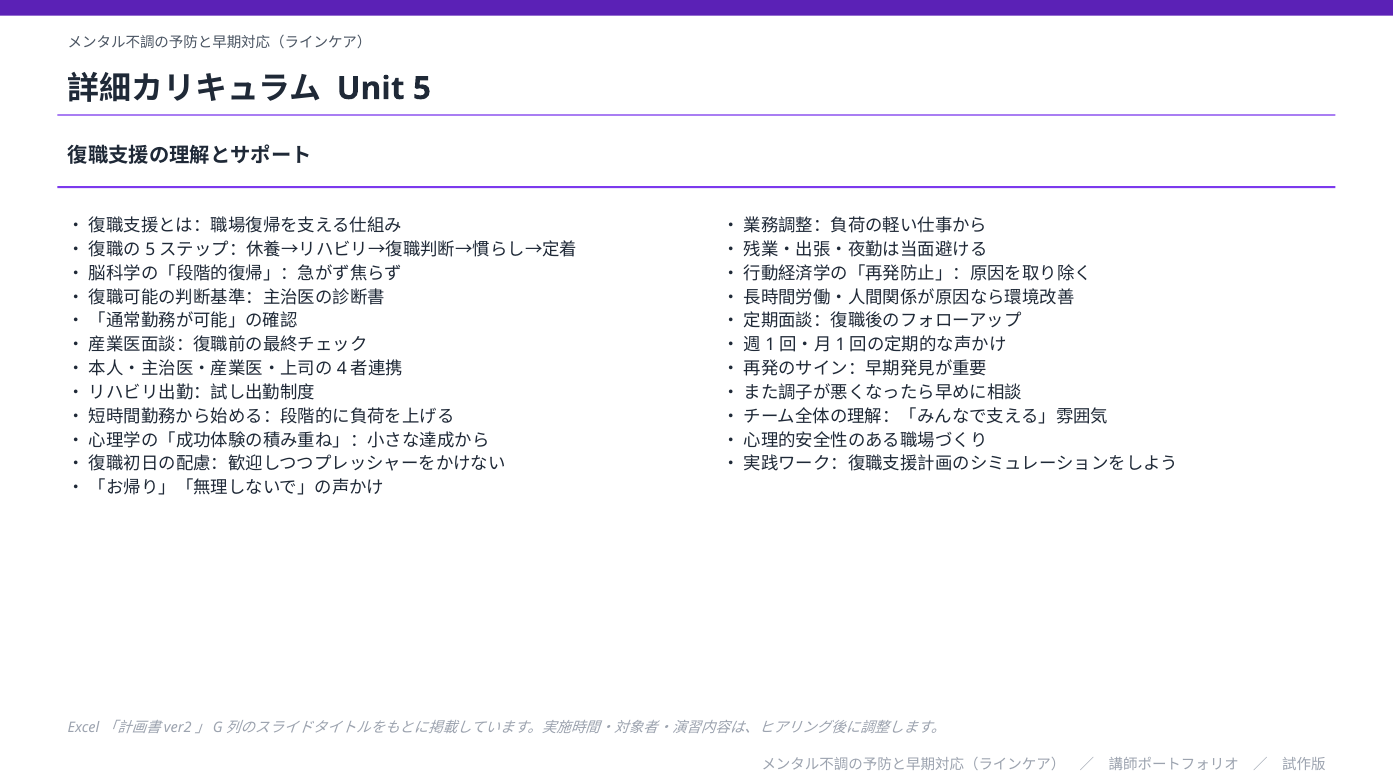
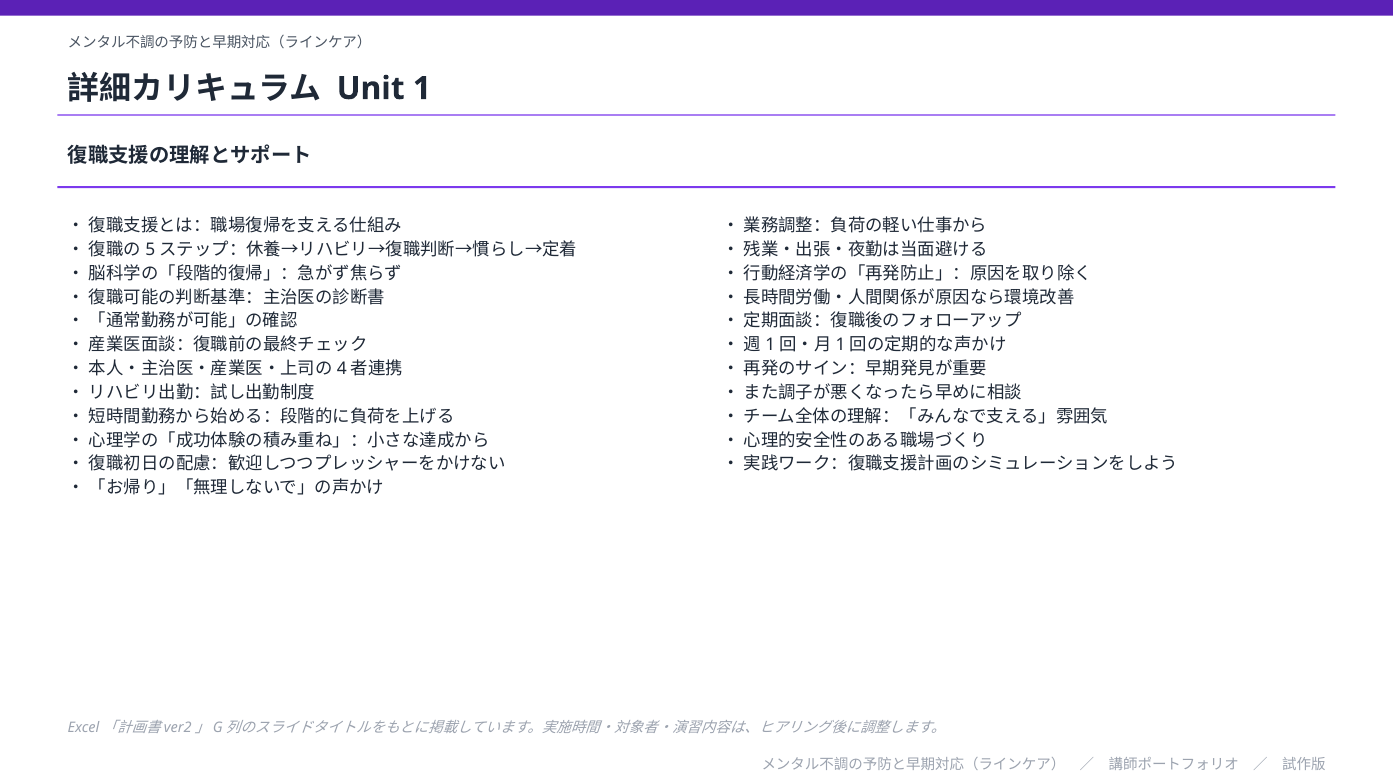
5: 5 -> 1 (422, 88)
